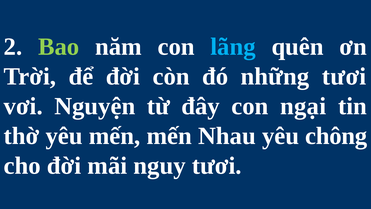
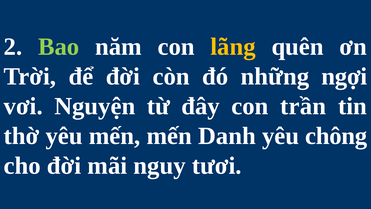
lãng colour: light blue -> yellow (233, 47)
những tươi: tươi -> ngợi (344, 76)
ngại: ngại -> trần (303, 106)
Nhau: Nhau -> Danh (227, 136)
